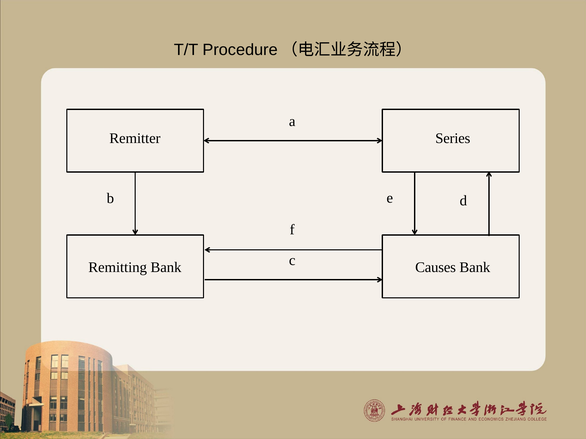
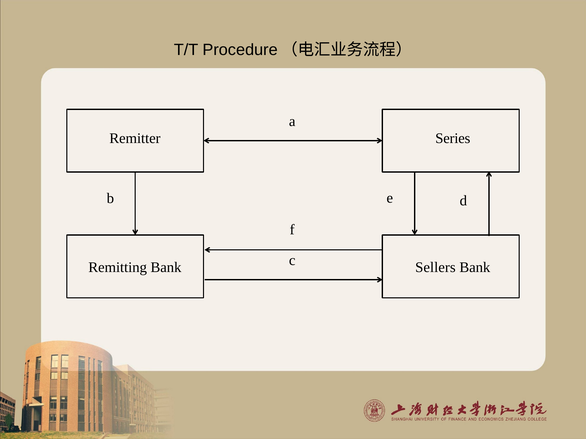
Causes: Causes -> Sellers (435, 268)
